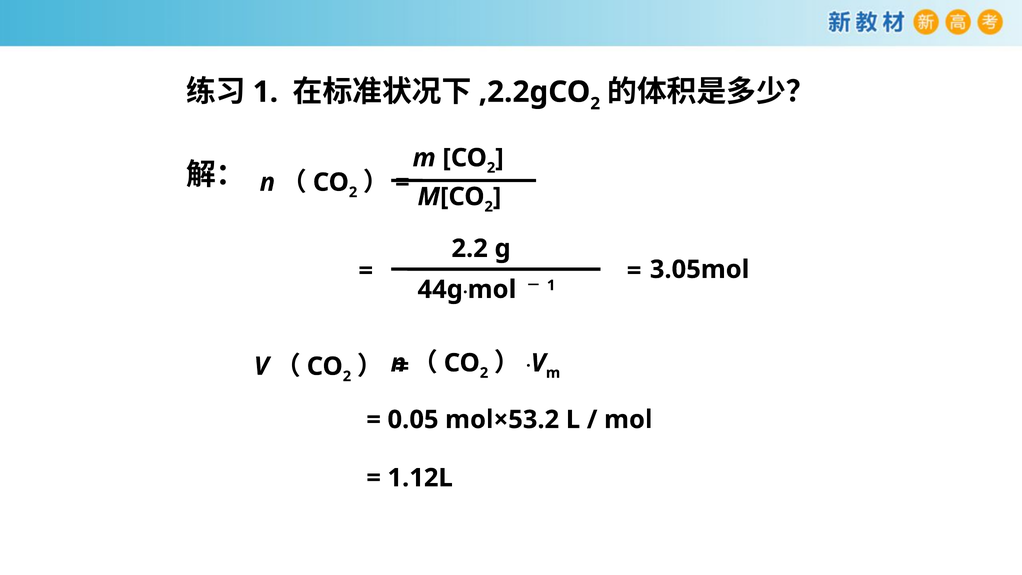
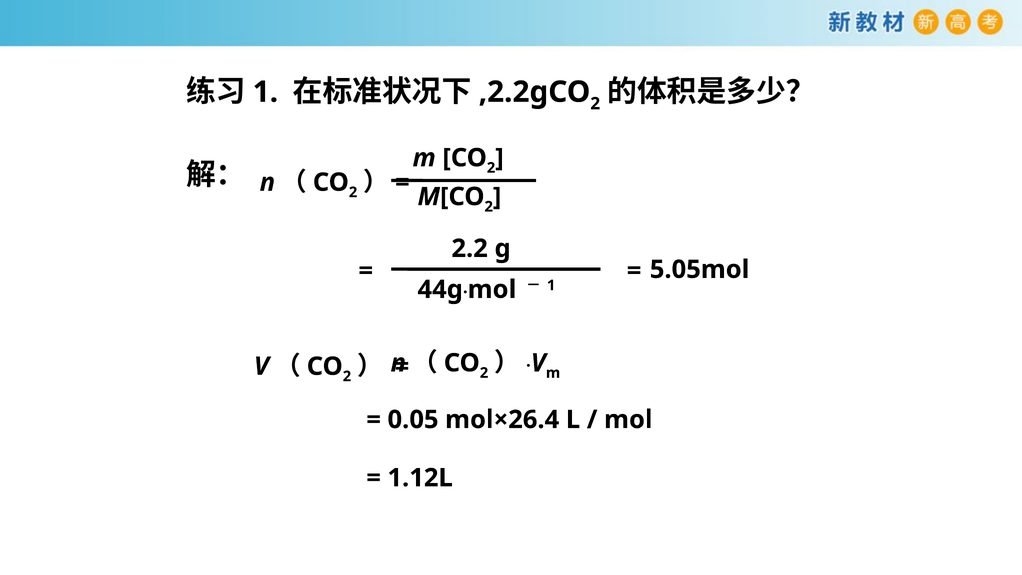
3.05mol: 3.05mol -> 5.05mol (700, 269)
mol×53.2: mol×53.2 -> mol×26.4 (502, 420)
